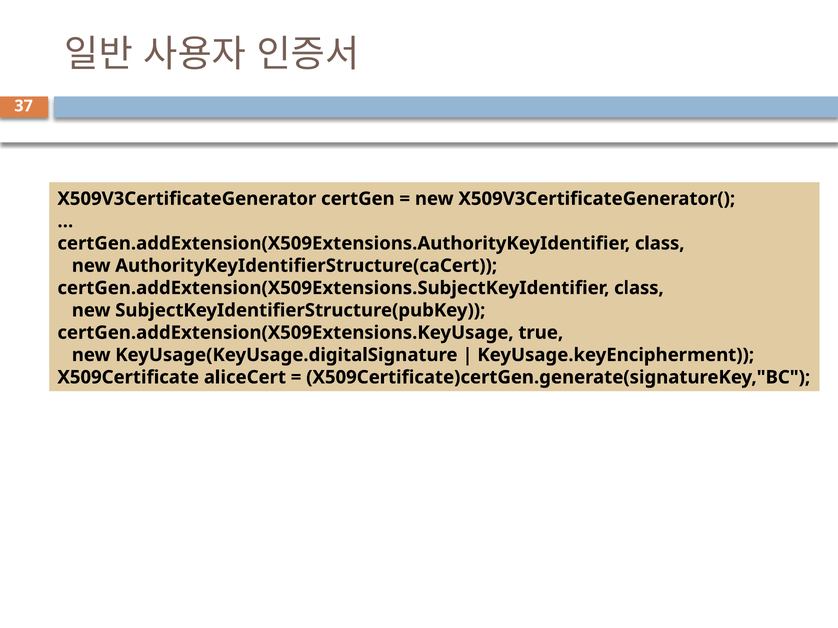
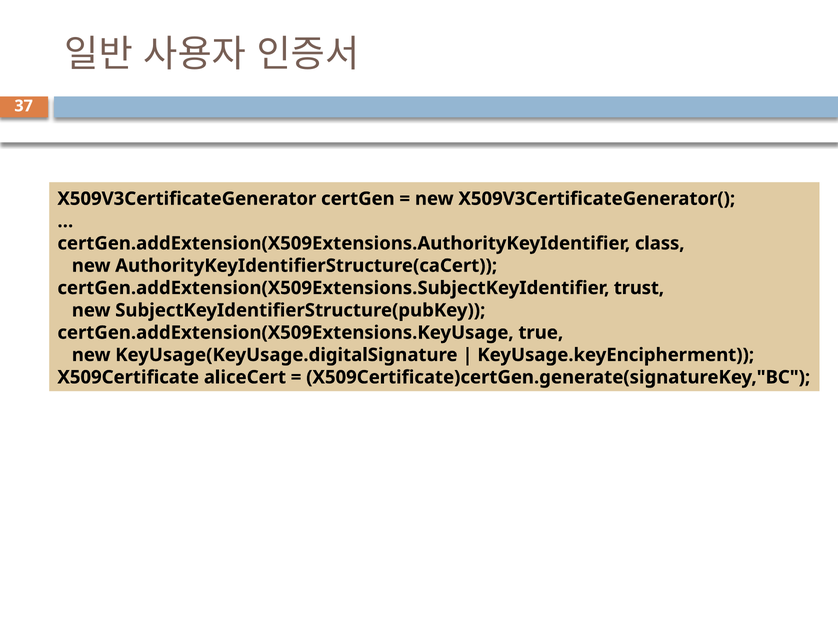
certGen.addExtension(X509Extensions.SubjectKeyIdentifier class: class -> trust (639, 288)
